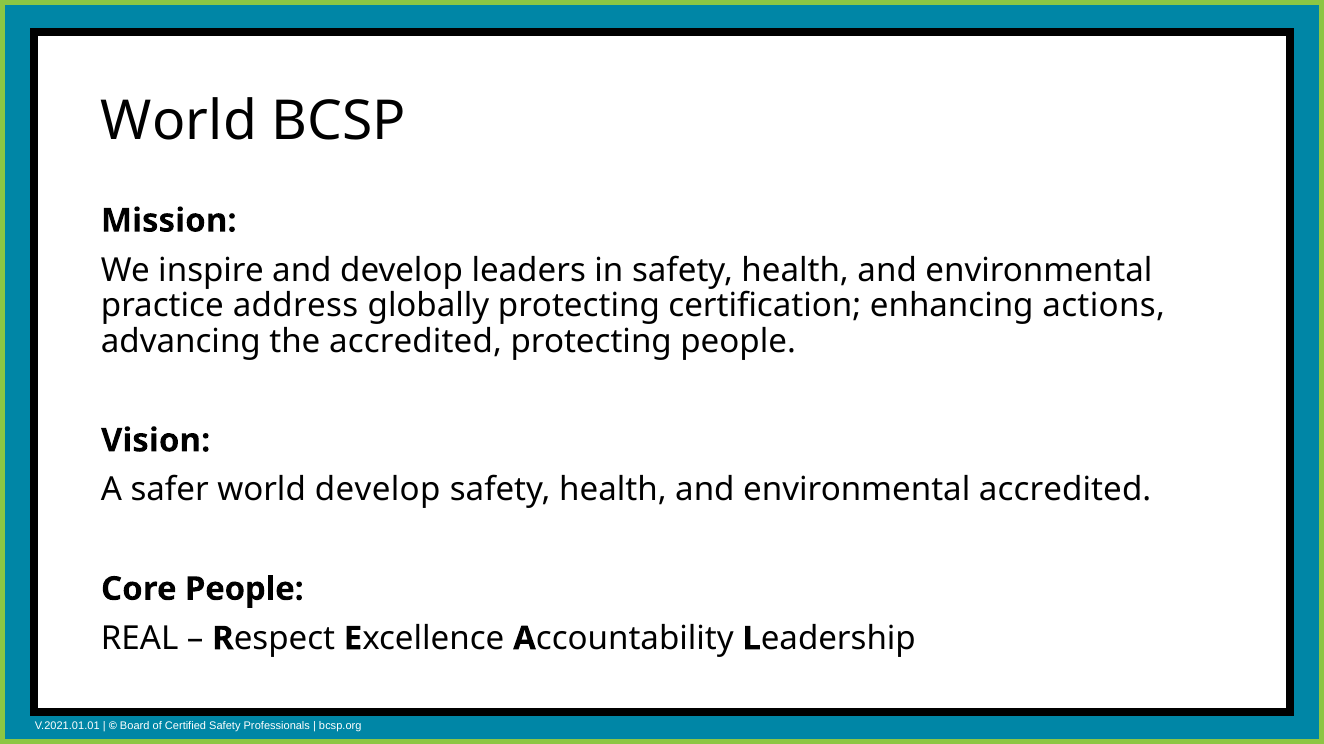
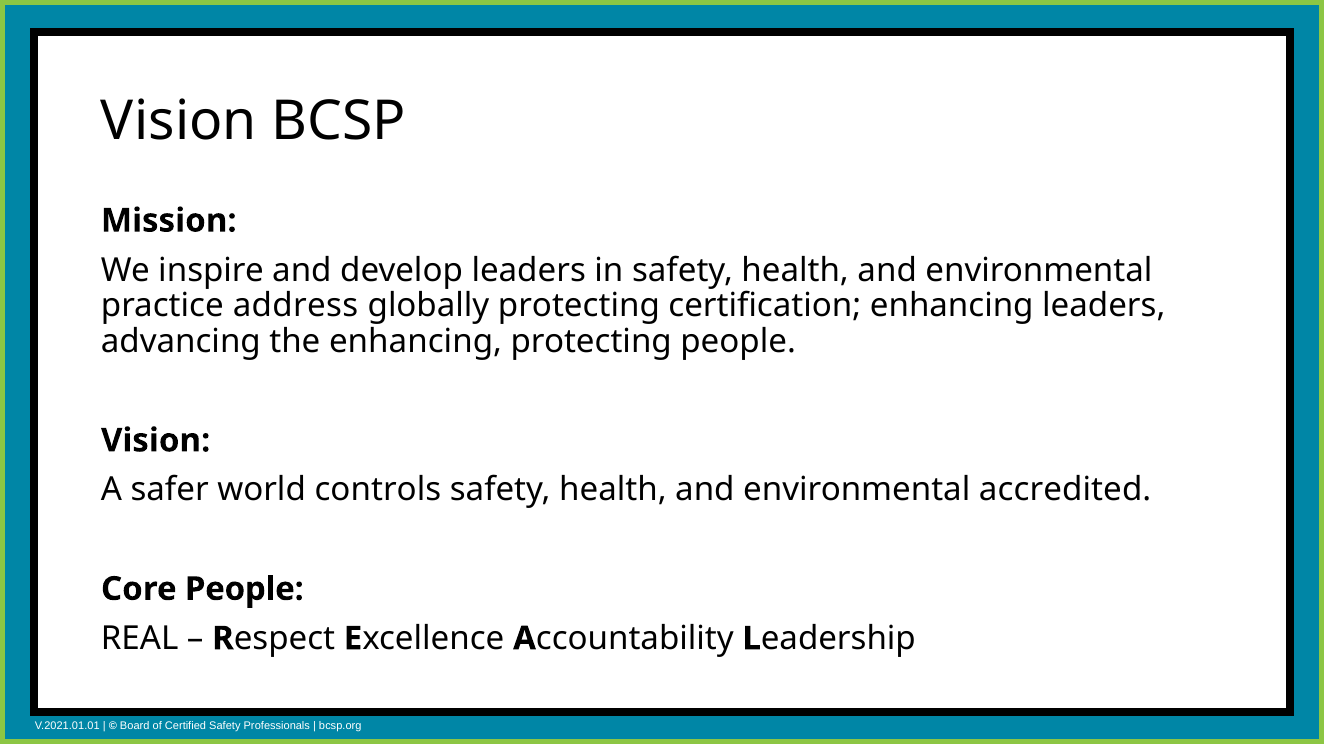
World: World -> Vision (179, 121)
enhancing actions: actions -> leaders (1104, 306)
the accredited: accredited -> enhancing (416, 342)
world develop: develop -> controls (378, 490)
